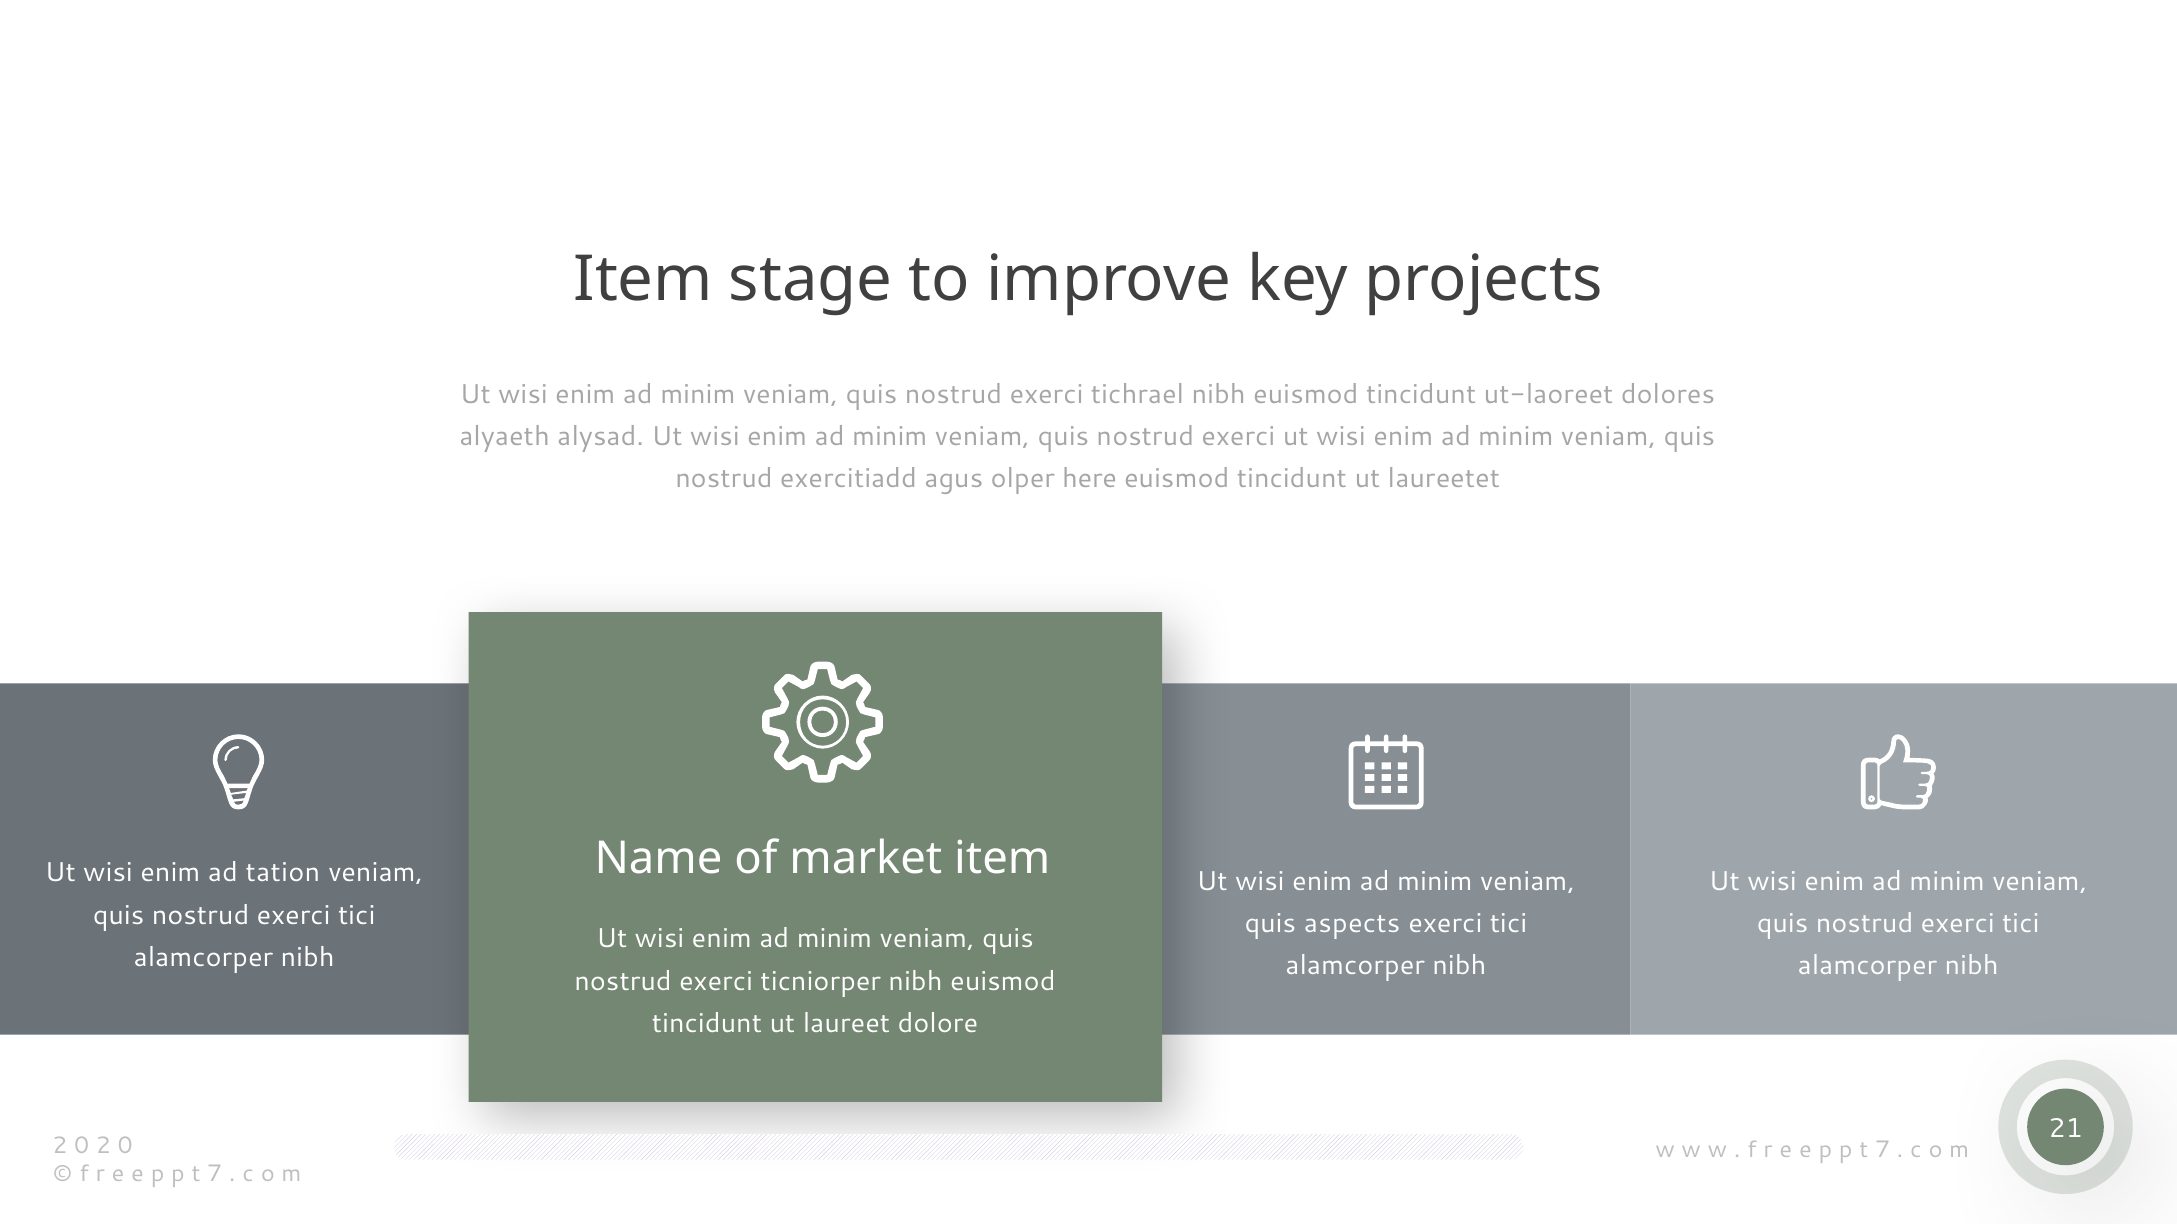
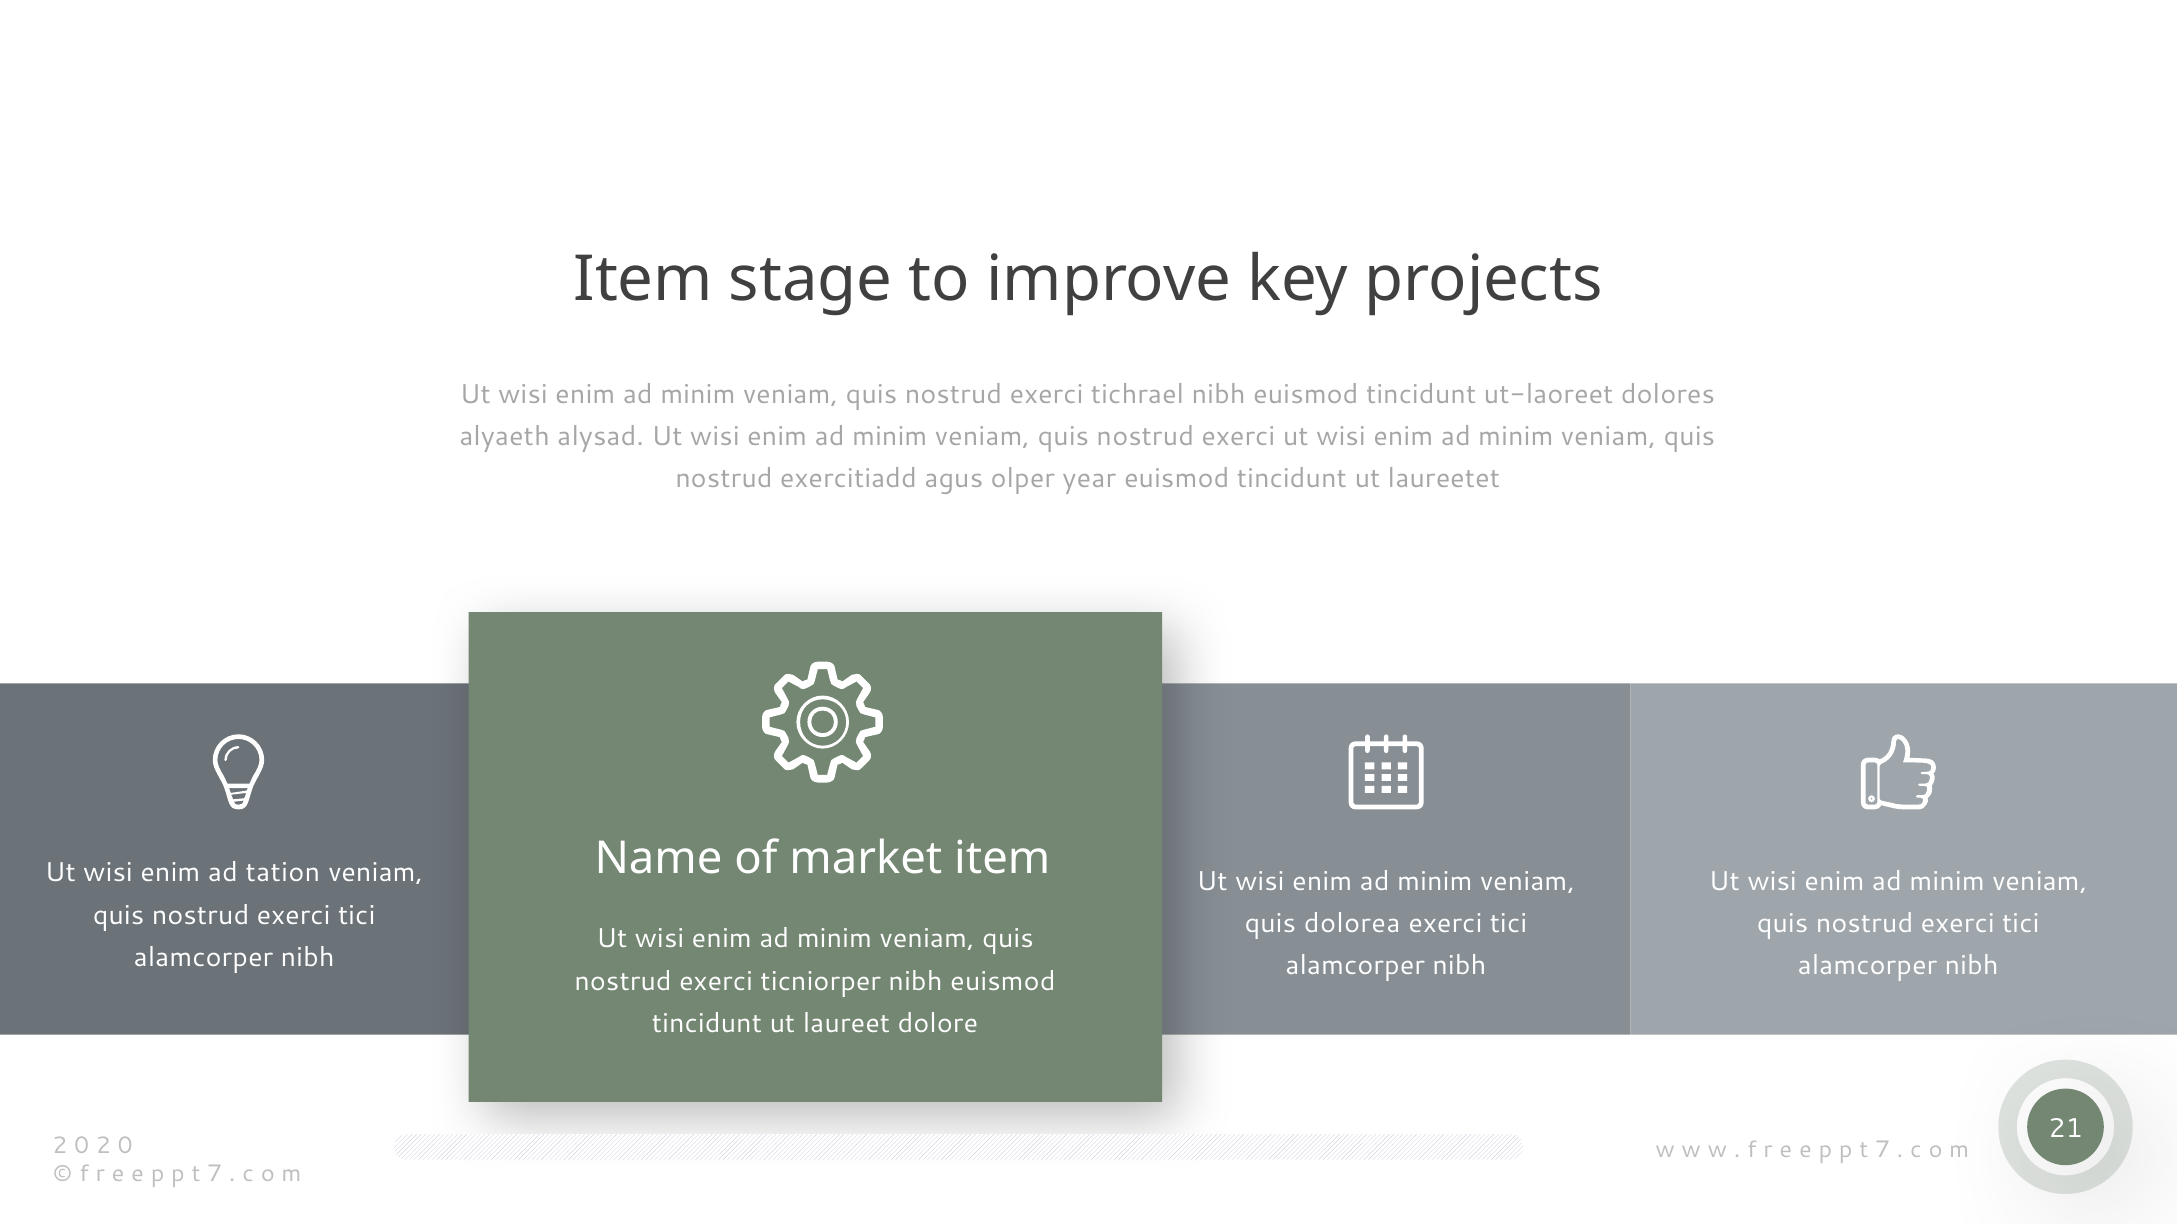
here: here -> year (1089, 479)
aspects: aspects -> dolorea (1352, 924)
